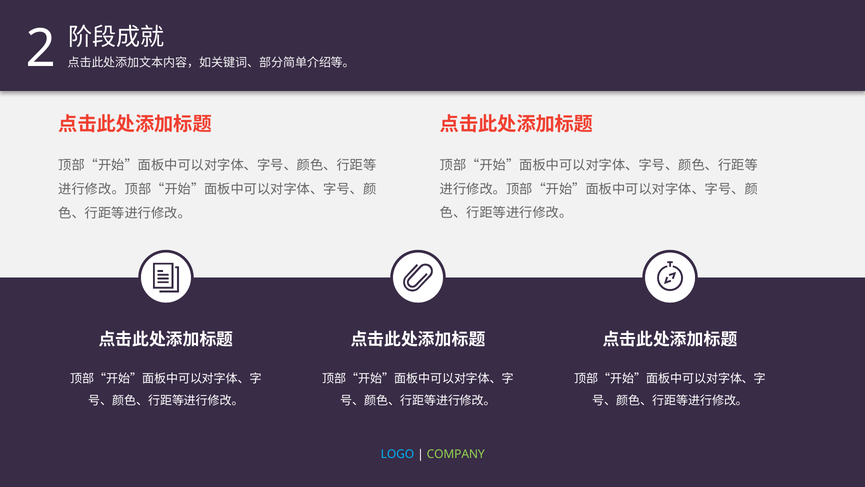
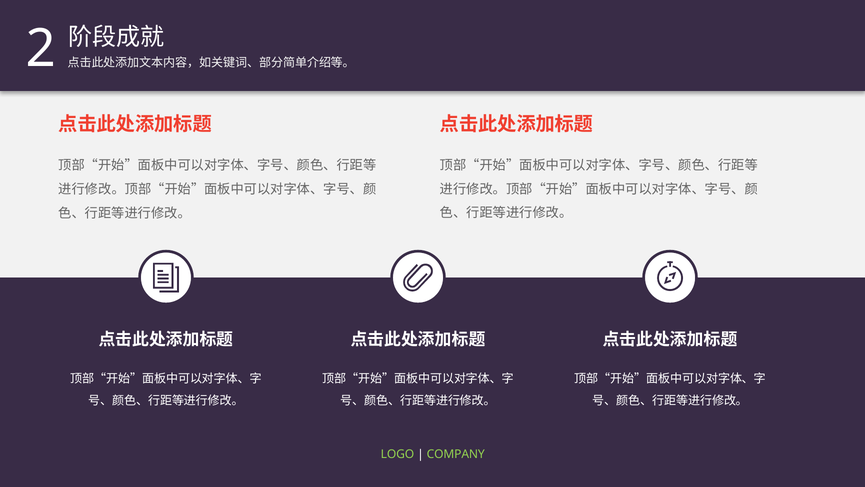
LOGO colour: light blue -> light green (397, 454)
